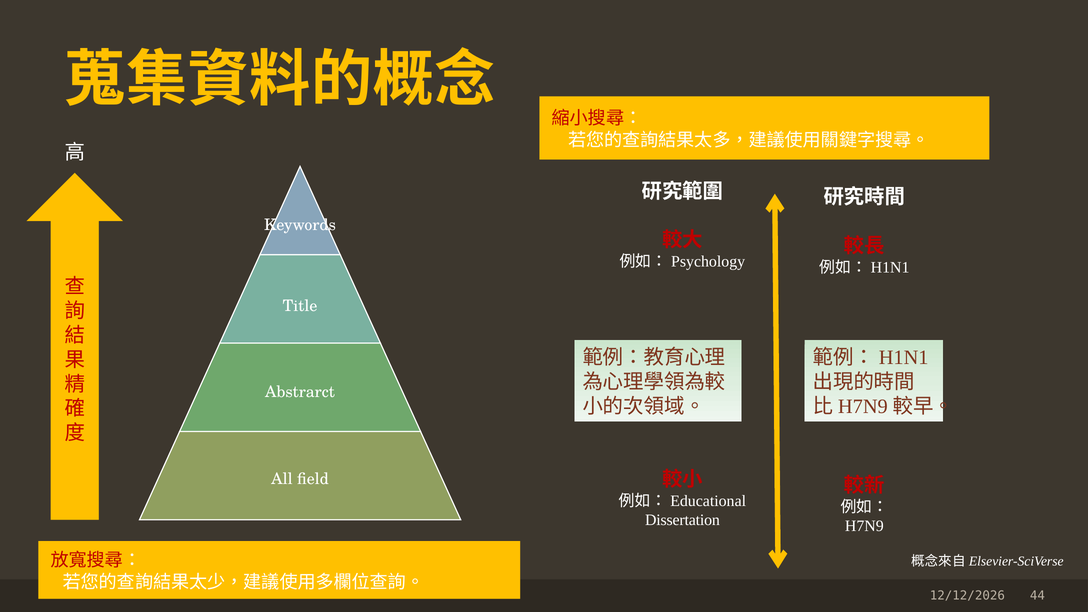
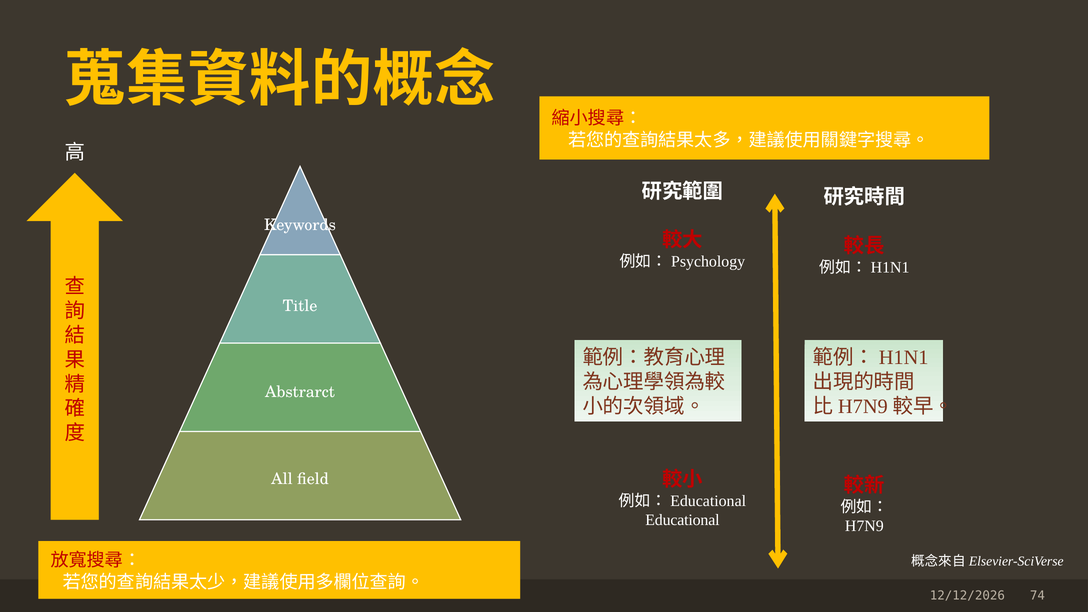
Dissertation: Dissertation -> Educational (682, 520)
44: 44 -> 74 (1037, 596)
